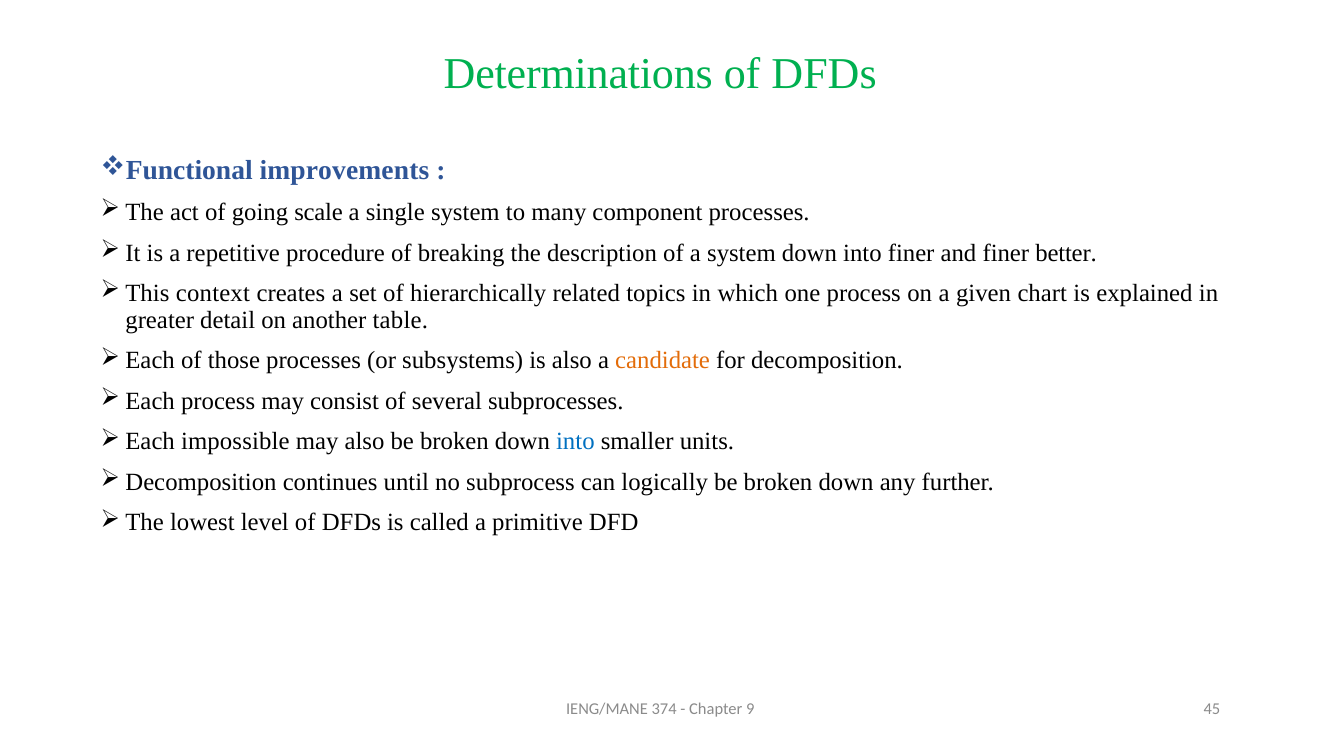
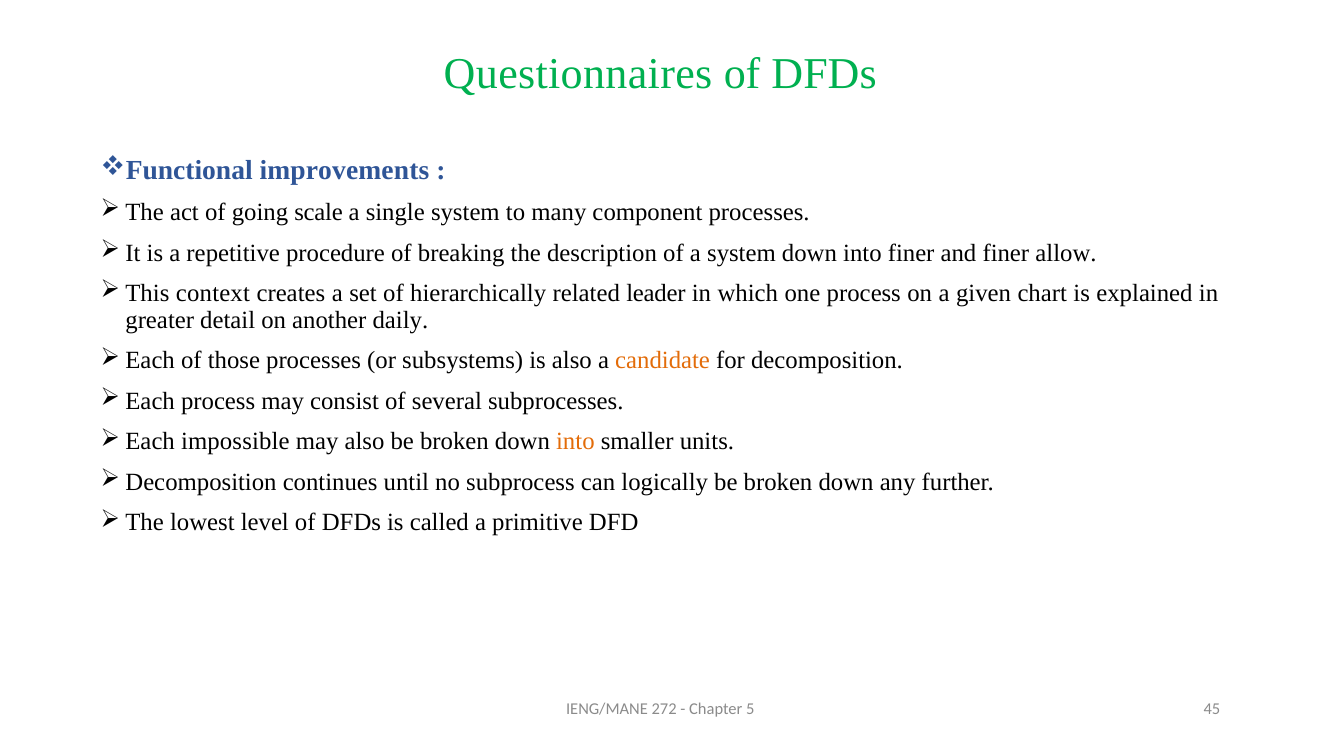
Determinations: Determinations -> Questionnaires (578, 74)
better: better -> allow (1066, 253)
topics: topics -> leader (656, 293)
table: table -> daily (400, 320)
into colour: blue -> orange (575, 442)
374: 374 -> 272 (664, 709)
9: 9 -> 5 (750, 709)
